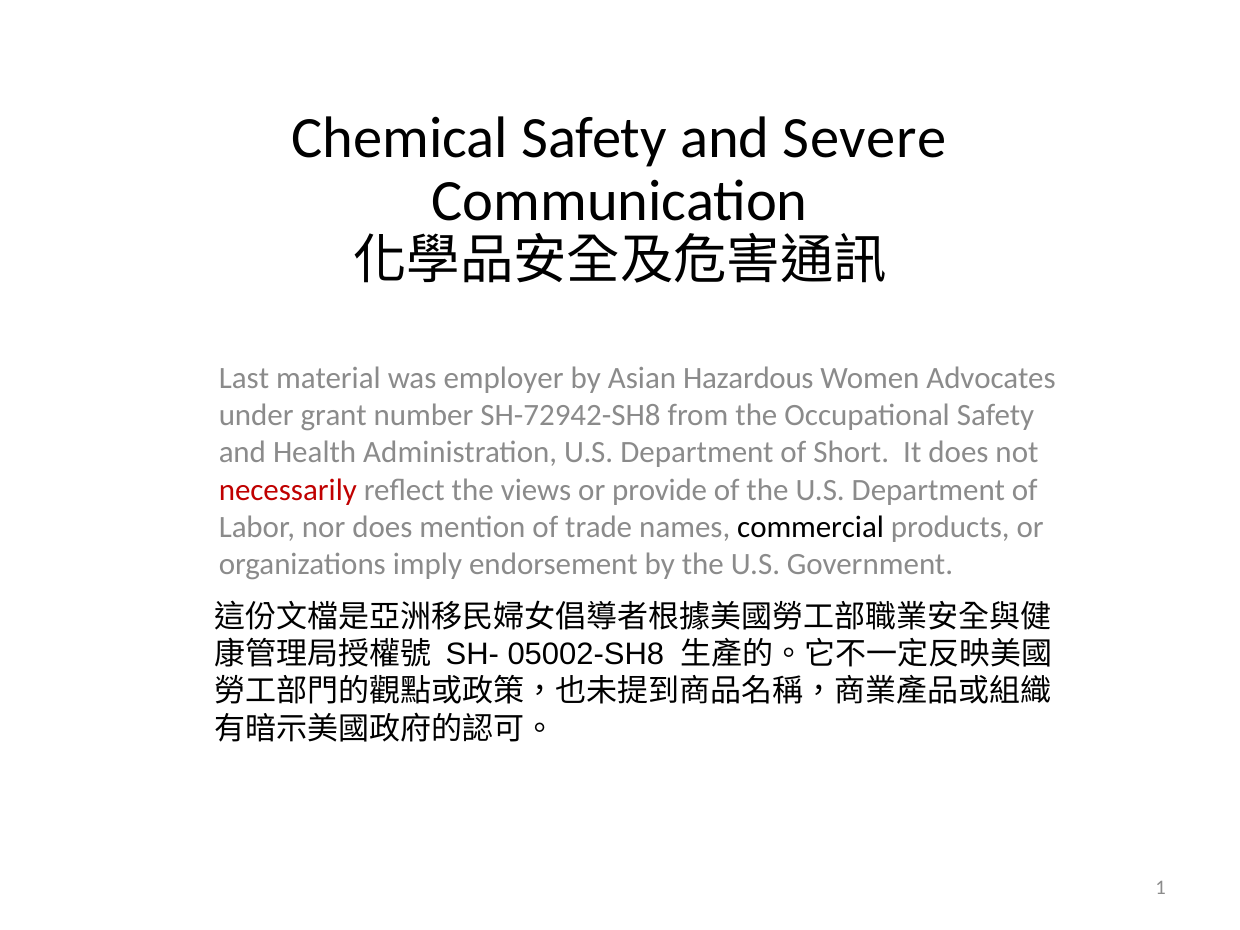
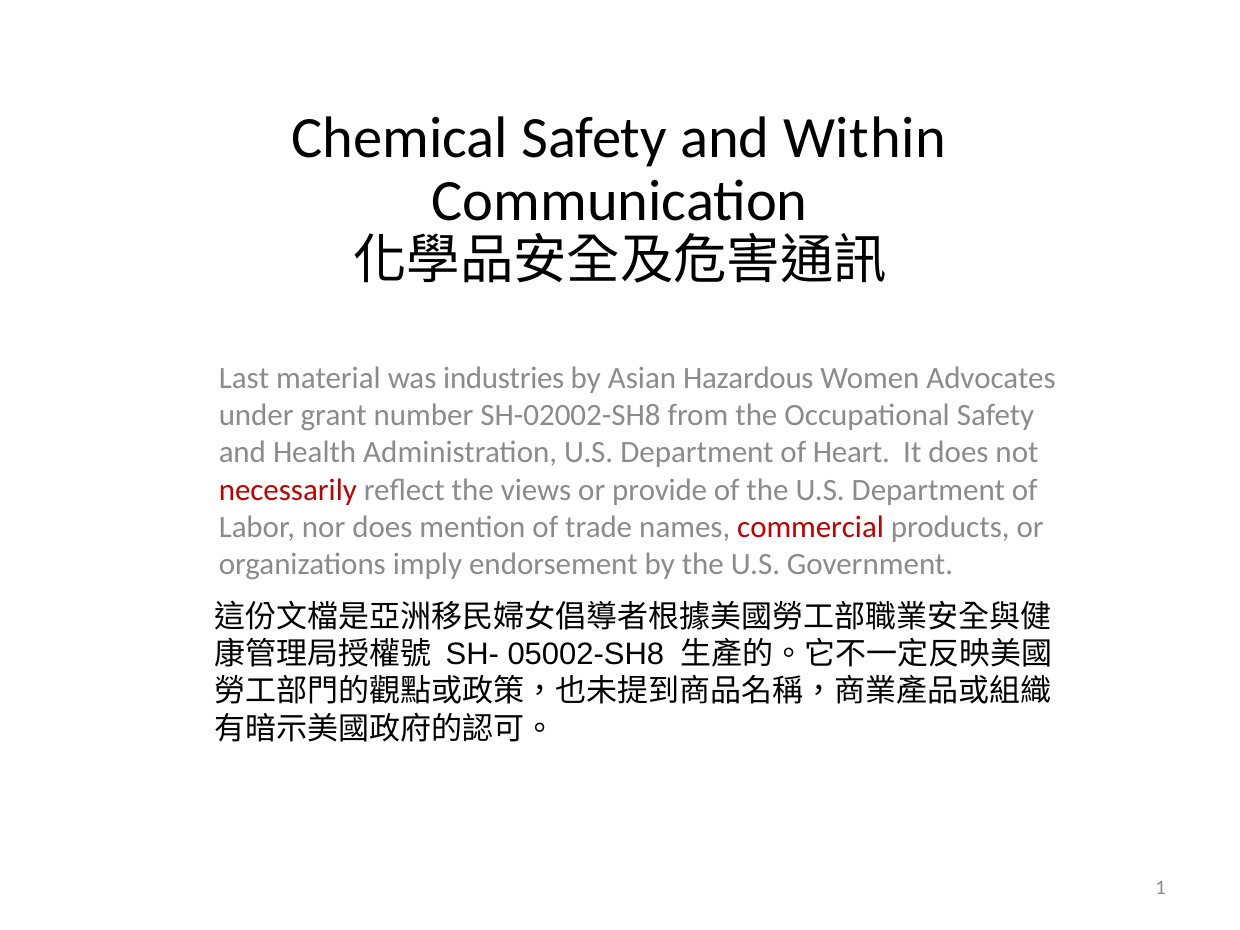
Severe: Severe -> Within (865, 138)
employer: employer -> industries (504, 378)
SH-72942-SH8: SH-72942-SH8 -> SH-02002-SH8 (570, 416)
Short: Short -> Heart (851, 453)
commercial colour: black -> red (811, 527)
